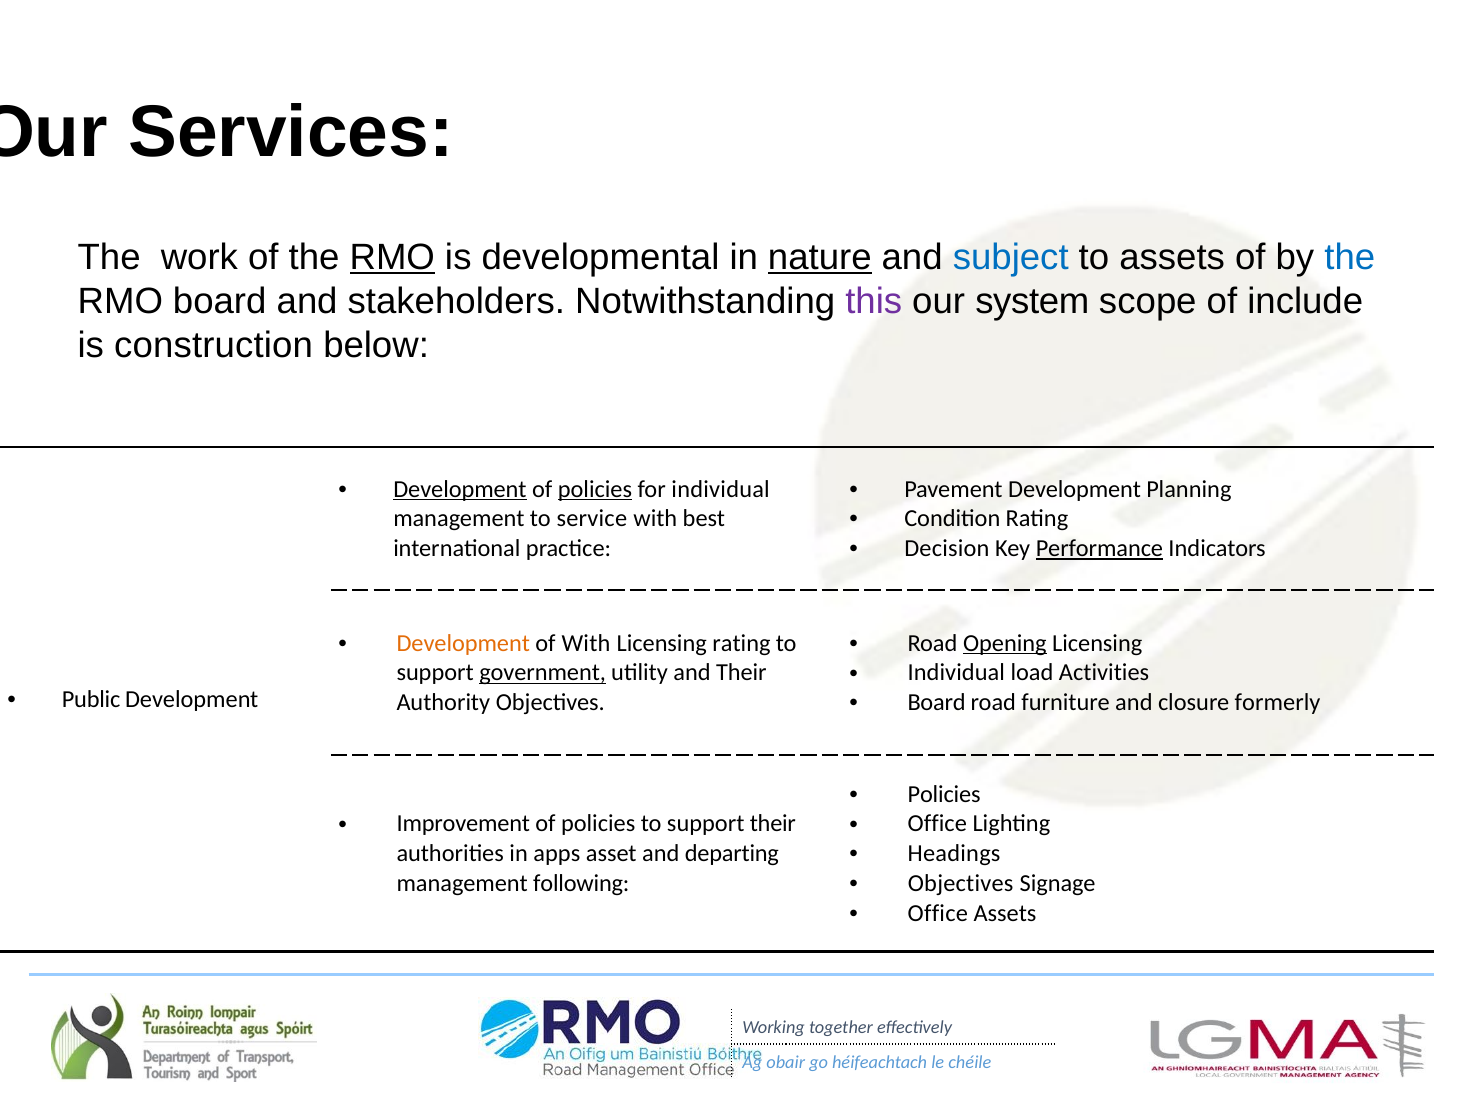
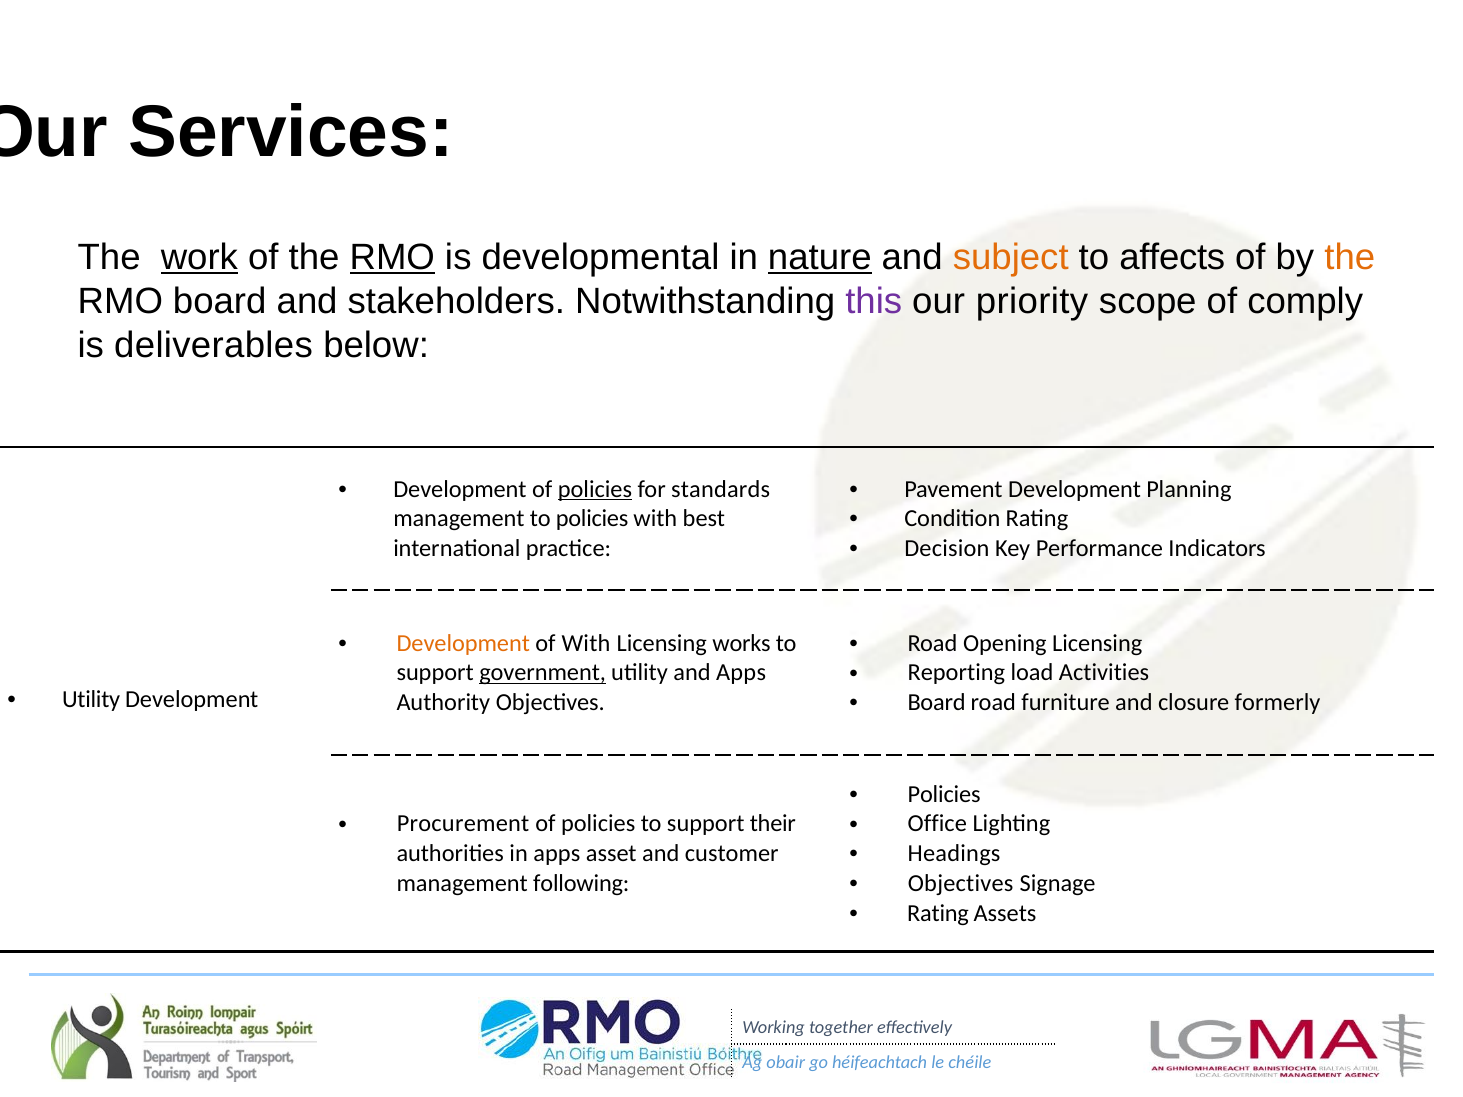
work underline: none -> present (199, 258)
subject colour: blue -> orange (1011, 258)
to assets: assets -> affects (1172, 258)
the colour: blue -> orange (1350, 258)
system: system -> priority (1032, 302)
include: include -> comply (1305, 302)
construction: construction -> deliverables (214, 345)
Development underline: present -> none (460, 489)
for individual: individual -> standards (721, 489)
to service: service -> policies (592, 519)
Performance underline: present -> none (1099, 549)
Licensing rating: rating -> works (742, 643)
Opening underline: present -> none (1005, 643)
Individual: Individual -> Reporting (956, 673)
and Their: Their -> Apps (741, 673)
Public: Public -> Utility (91, 700)
Improvement: Improvement -> Procurement (463, 824)
departing: departing -> customer (732, 854)
Office: Office -> Rating (938, 913)
